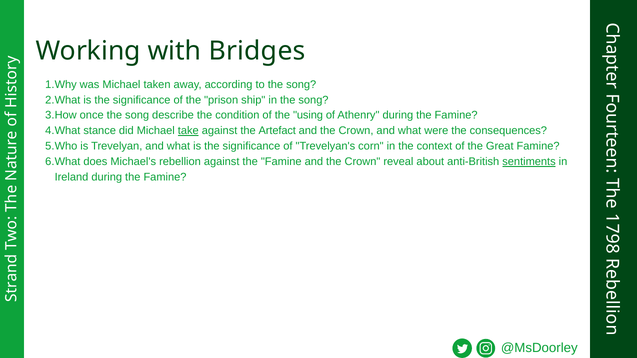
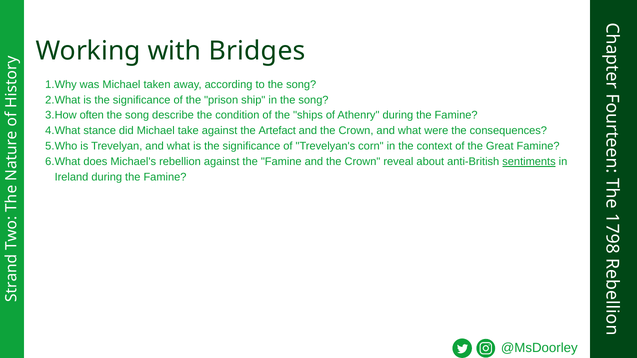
once: once -> often (92, 115)
using: using -> ships (308, 115)
take underline: present -> none (188, 131)
